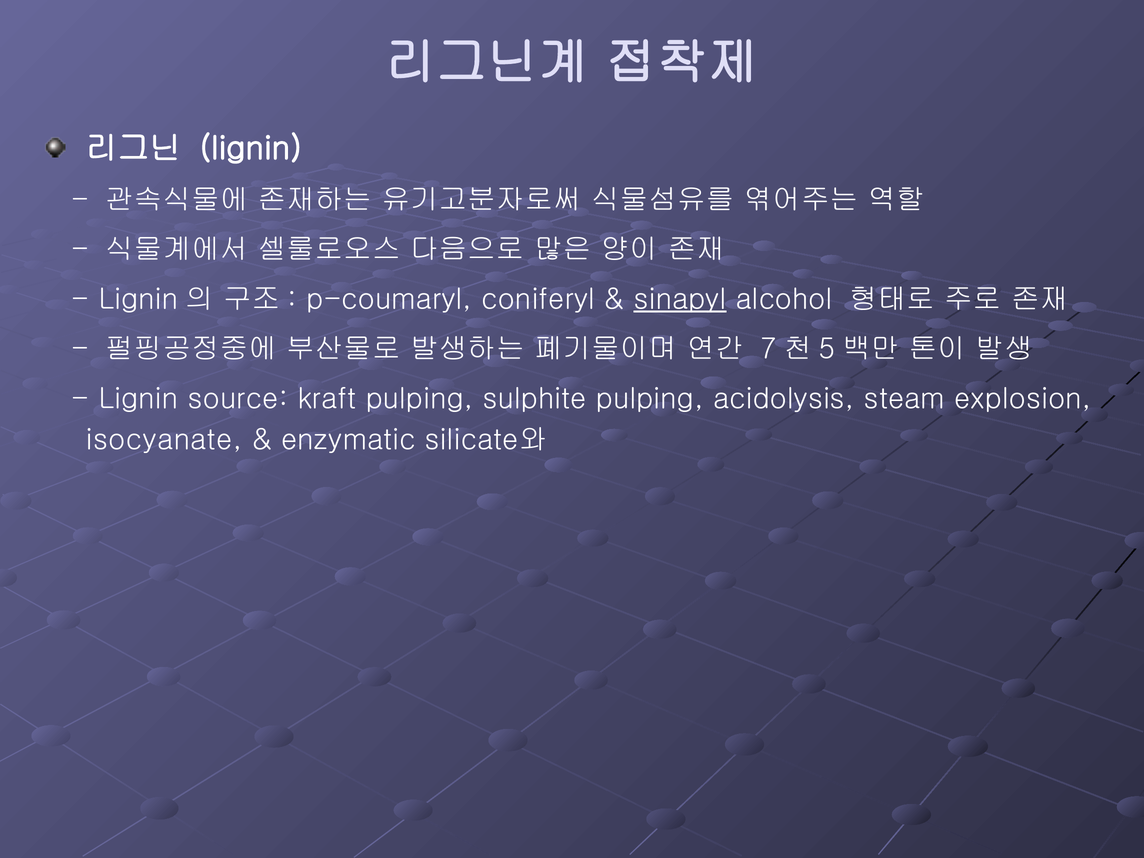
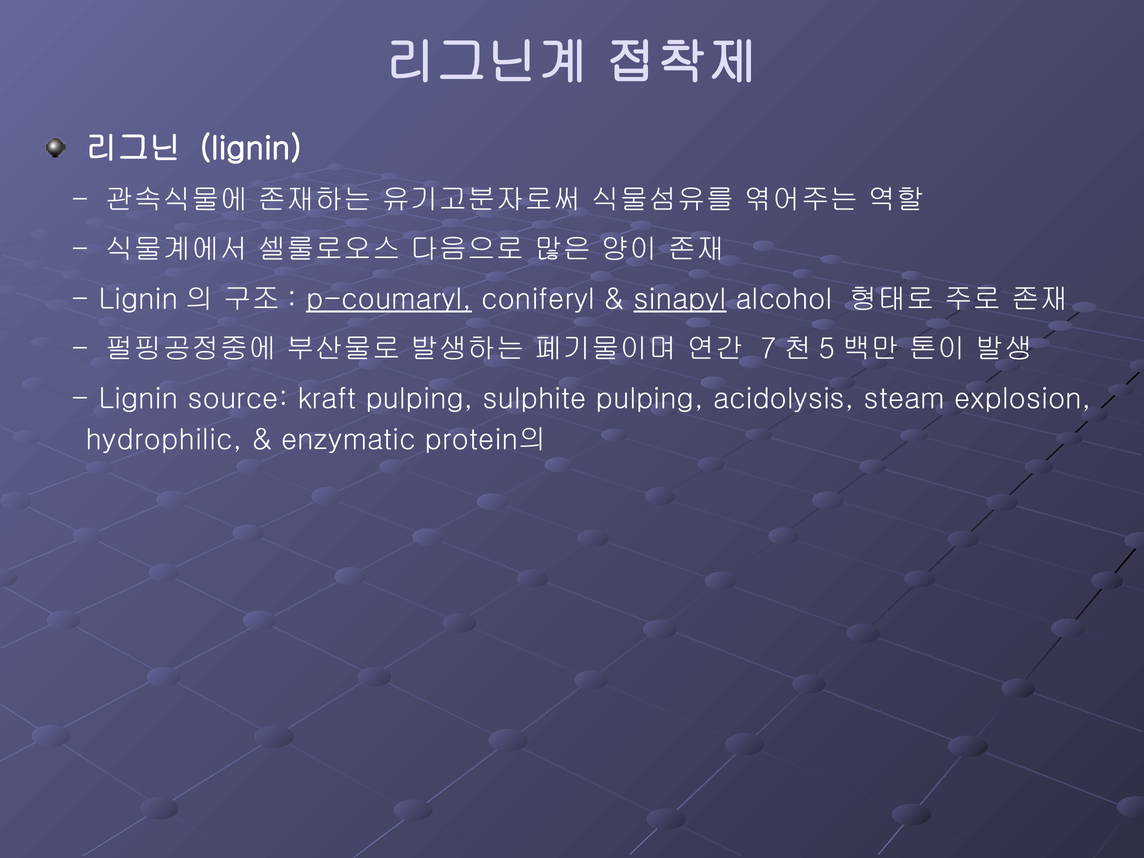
p-coumaryl underline: none -> present (389, 299)
isocyanate: isocyanate -> hydrophilic (164, 440)
silicate와: silicate와 -> protein의 (486, 440)
